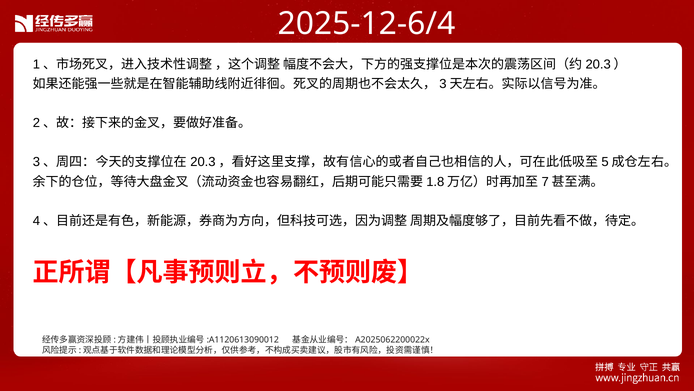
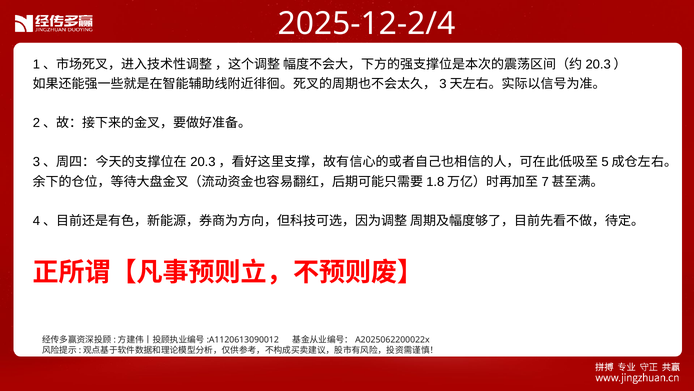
2025-12-6/4: 2025-12-6/4 -> 2025-12-2/4 (366, 24)
